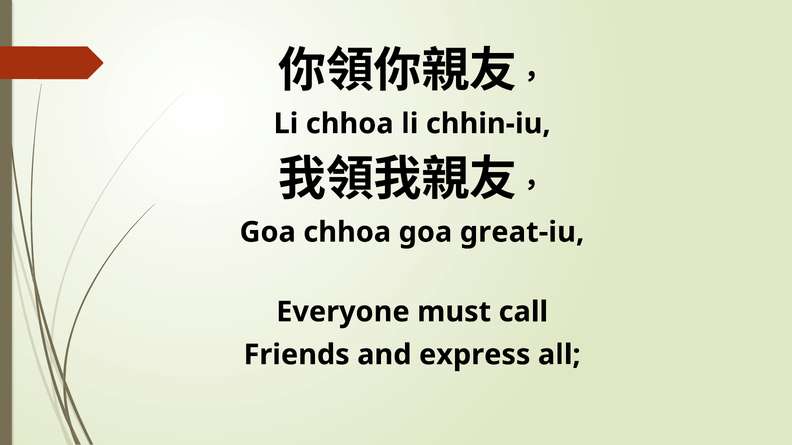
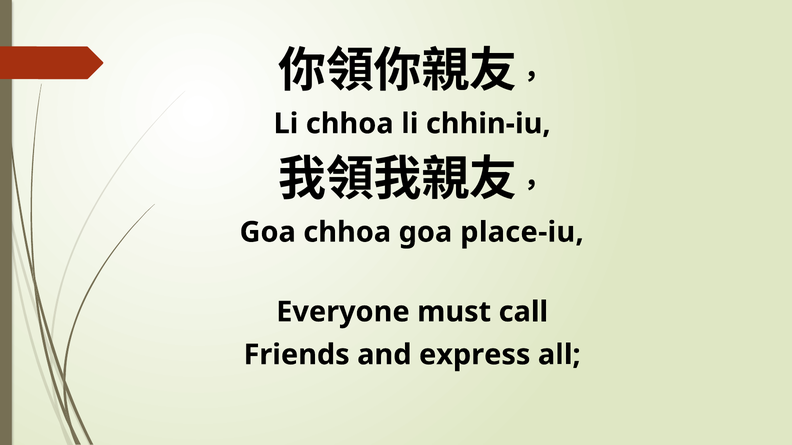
great-iu: great-iu -> place-iu (522, 232)
